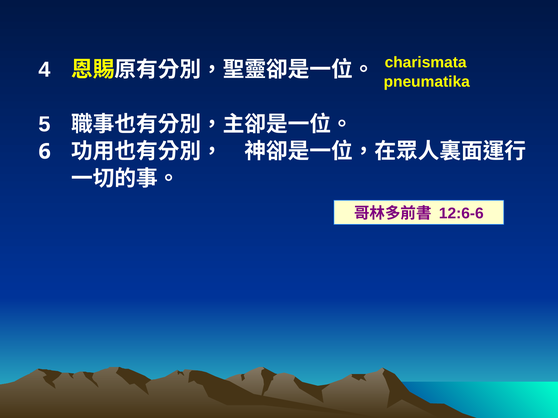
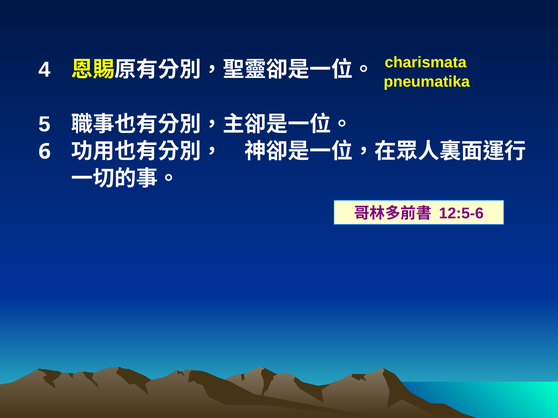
12:6-6: 12:6-6 -> 12:5-6 (461, 214)
